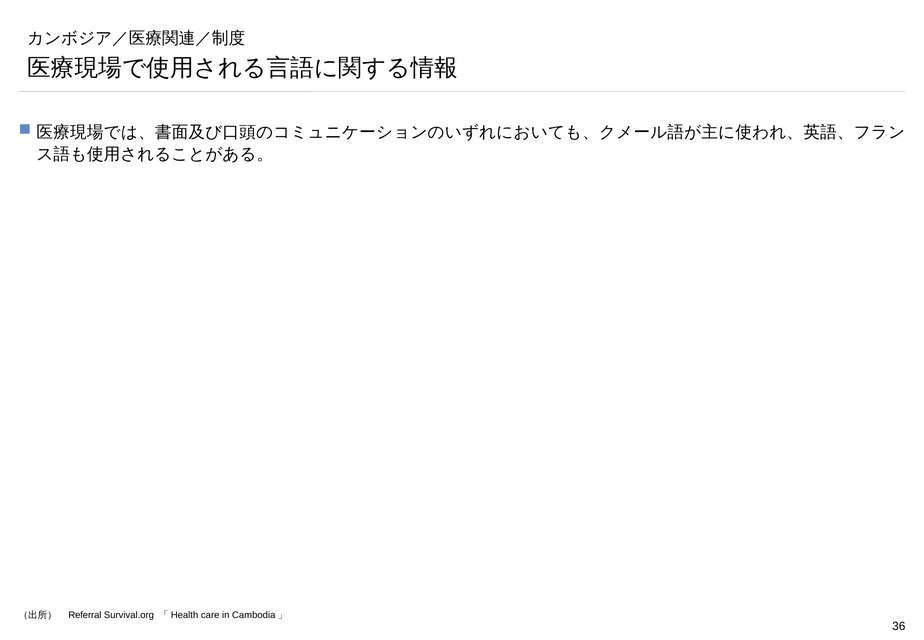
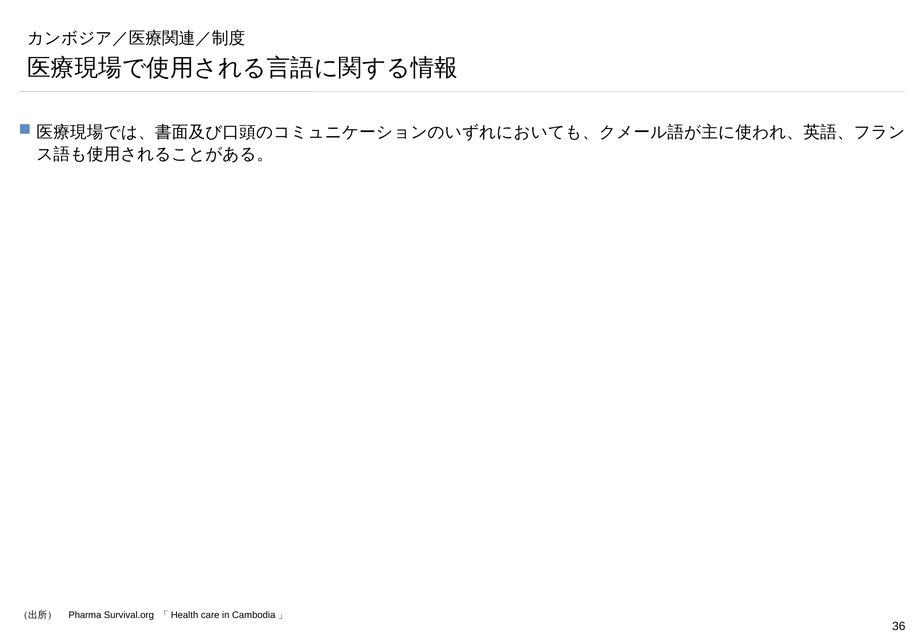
Referral: Referral -> Pharma (85, 615)
